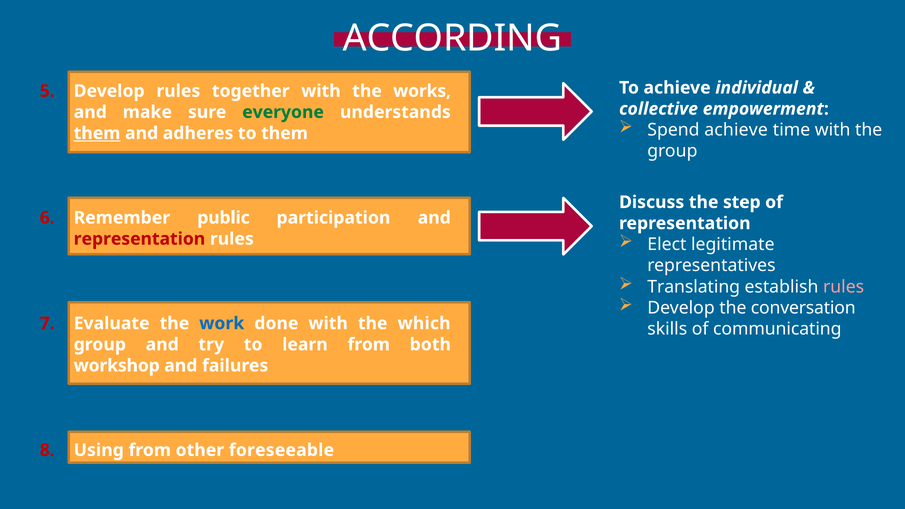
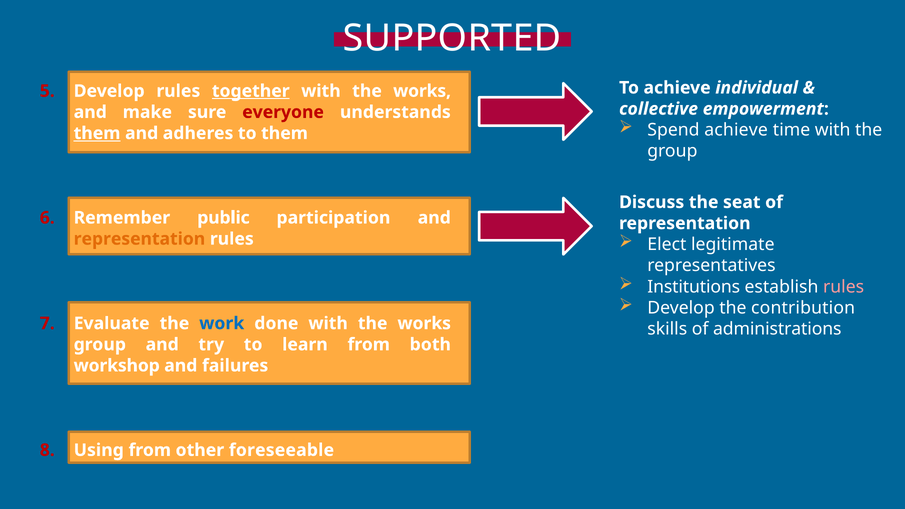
ACCORDING: ACCORDING -> SUPPORTED (452, 38)
together underline: none -> present (251, 91)
everyone colour: green -> red (283, 112)
step: step -> seat (742, 202)
representation colour: red -> orange (139, 239)
Translating: Translating -> Institutions (694, 287)
conversation: conversation -> contribution (803, 308)
done with the which: which -> works (424, 323)
communicating: communicating -> administrations (777, 329)
